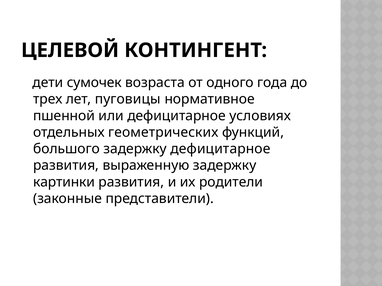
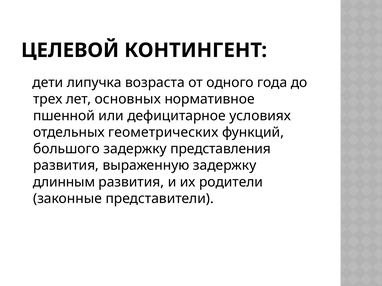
сумочек: сумочек -> липучка (94, 83)
пуговицы: пуговицы -> основных (128, 99)
задержку дефицитарное: дефицитарное -> представления (221, 149)
картинки: картинки -> длинным (64, 182)
